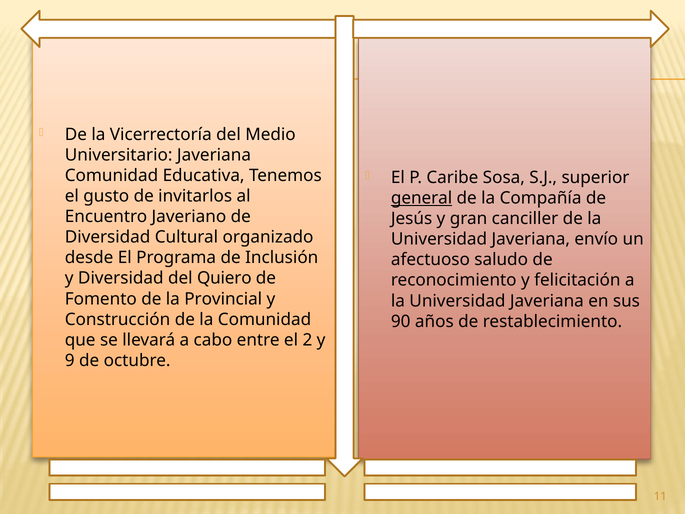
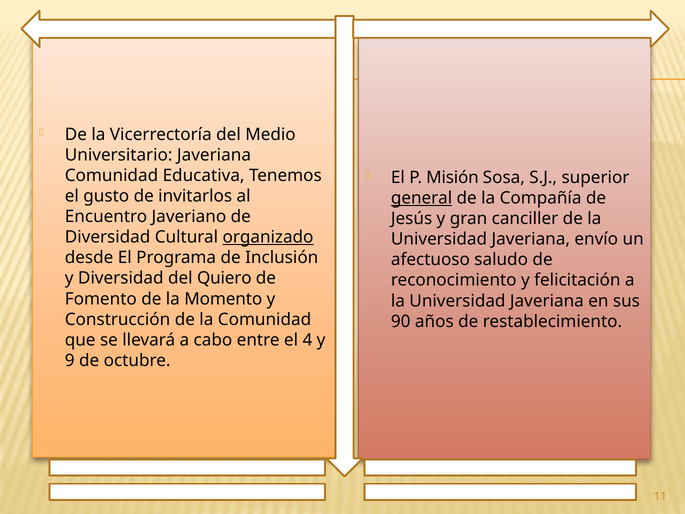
Caribe: Caribe -> Misión (452, 177)
organizado underline: none -> present (268, 237)
Provincial: Provincial -> Momento (223, 299)
2: 2 -> 4 (307, 340)
